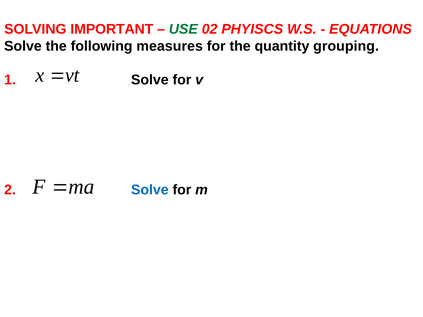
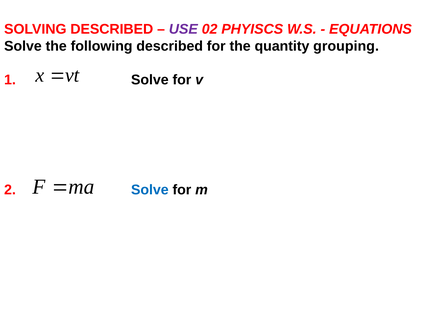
SOLVING IMPORTANT: IMPORTANT -> DESCRIBED (112, 29)
USE colour: green -> purple (183, 29)
following measures: measures -> described (170, 46)
